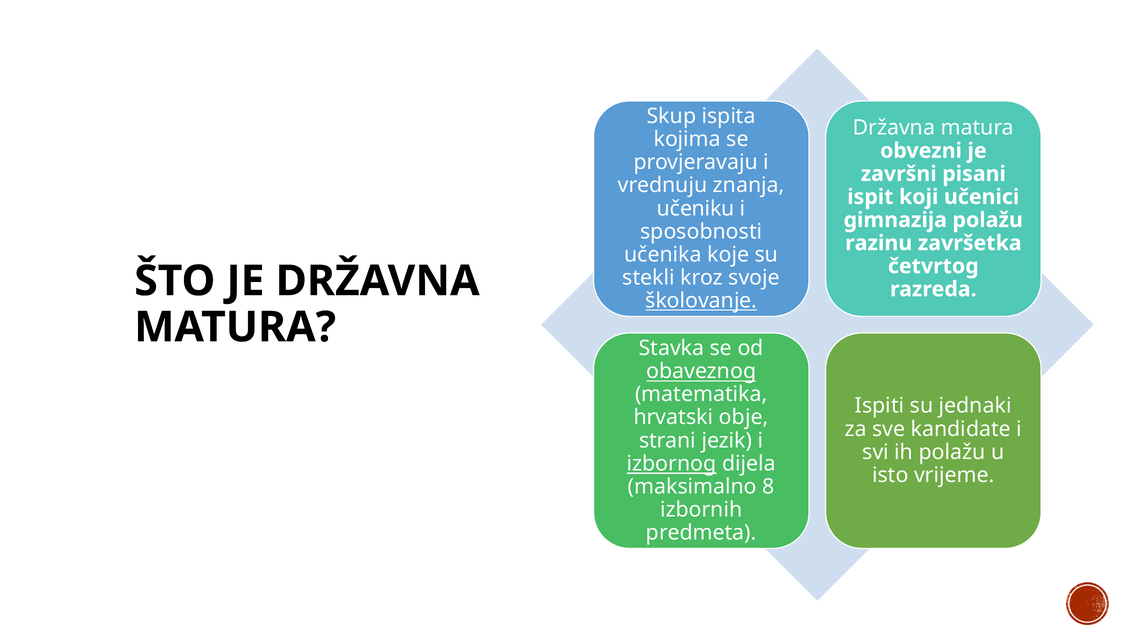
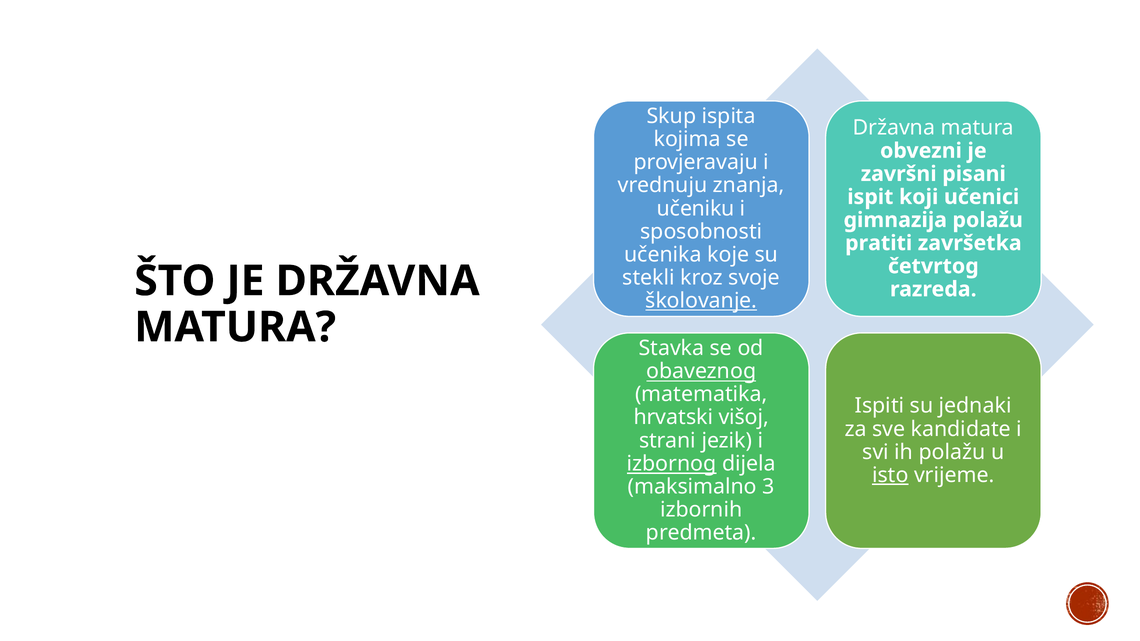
razinu: razinu -> pratiti (879, 243)
obje: obje -> višoj (744, 418)
isto underline: none -> present (890, 475)
8: 8 -> 3 (768, 487)
